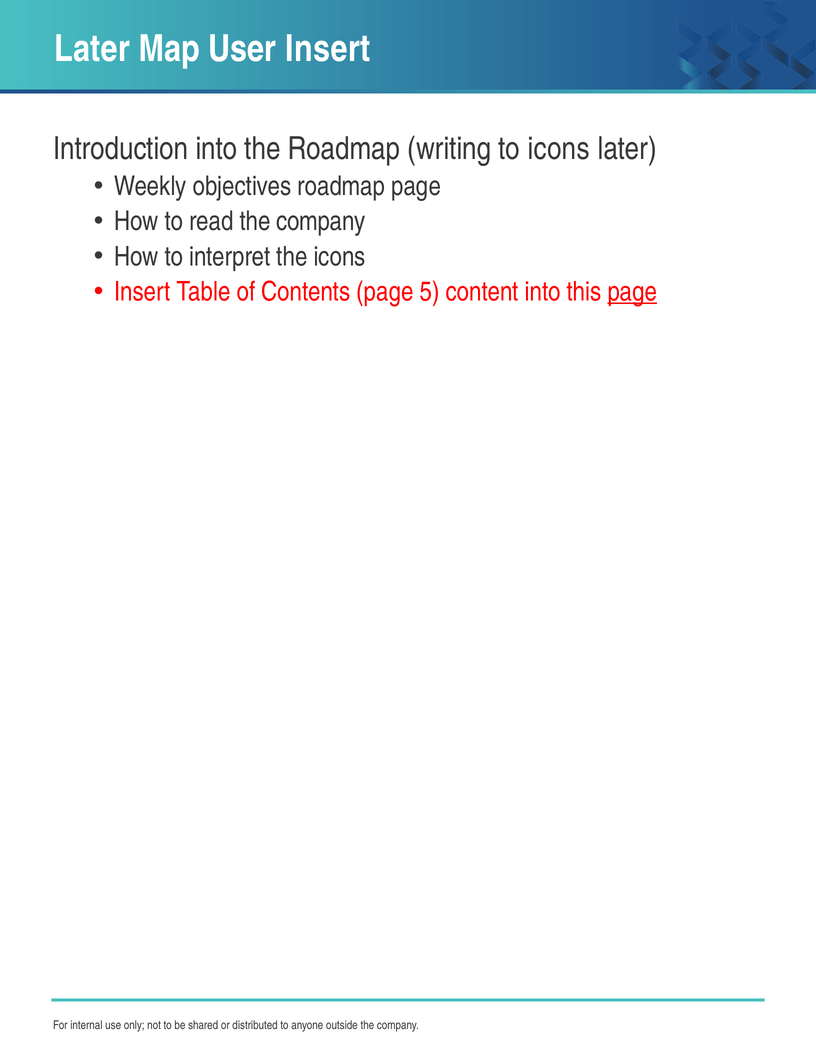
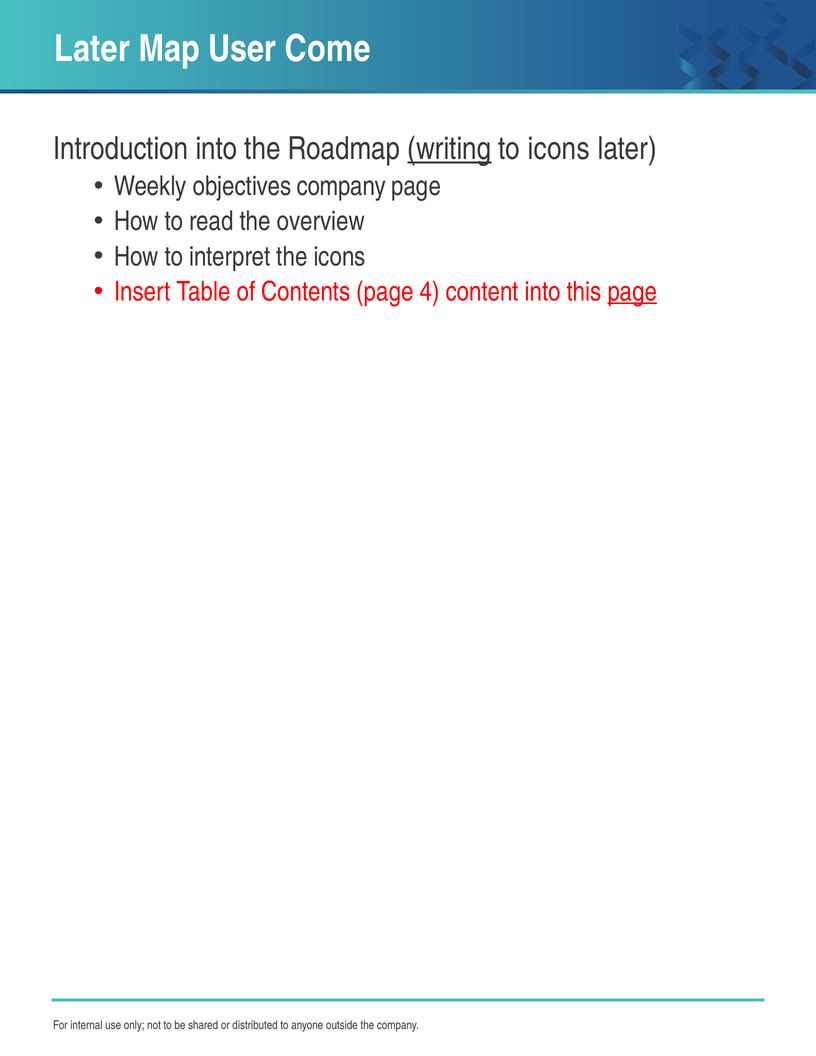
User Insert: Insert -> Come (328, 49)
writing underline: none -> present (449, 149)
objectives roadmap: roadmap -> company (341, 186)
read the company: company -> overview (321, 221)
5: 5 -> 4 (430, 292)
